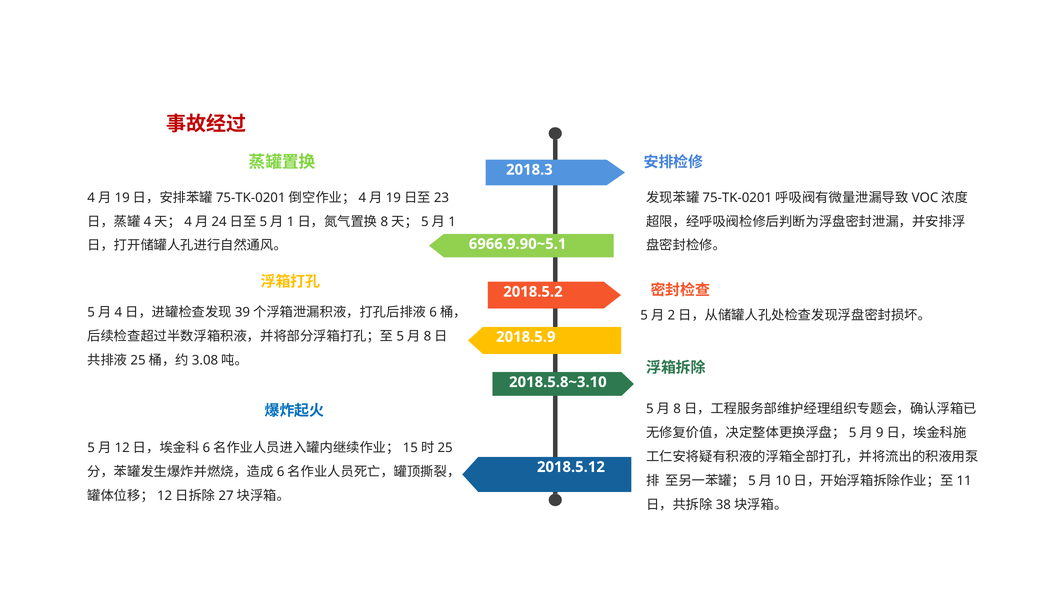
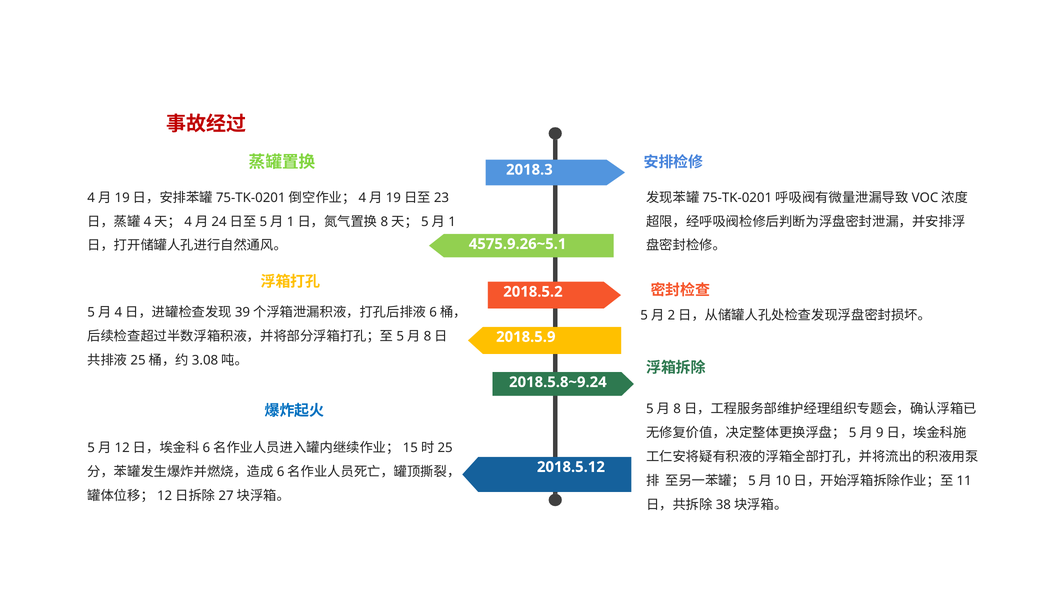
6966.9.90~5.1: 6966.9.90~5.1 -> 4575.9.26~5.1 (518, 244)
2018.5.8~3.10: 2018.5.8~3.10 -> 2018.5.8~9.24 (558, 382)
